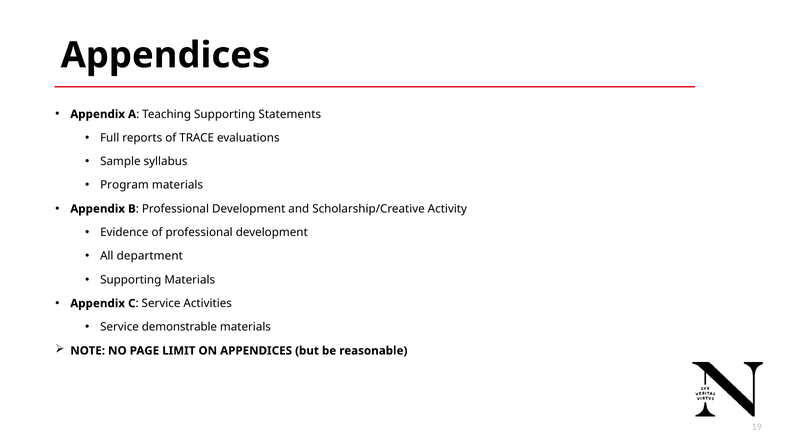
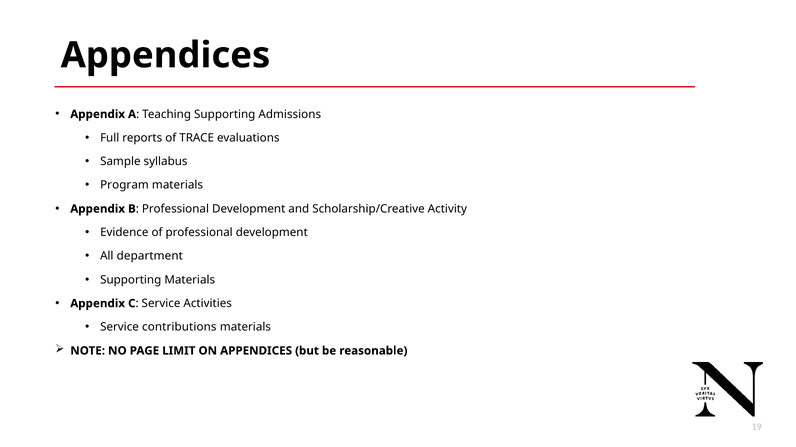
Statements: Statements -> Admissions (290, 114)
demonstrable: demonstrable -> contributions (179, 328)
